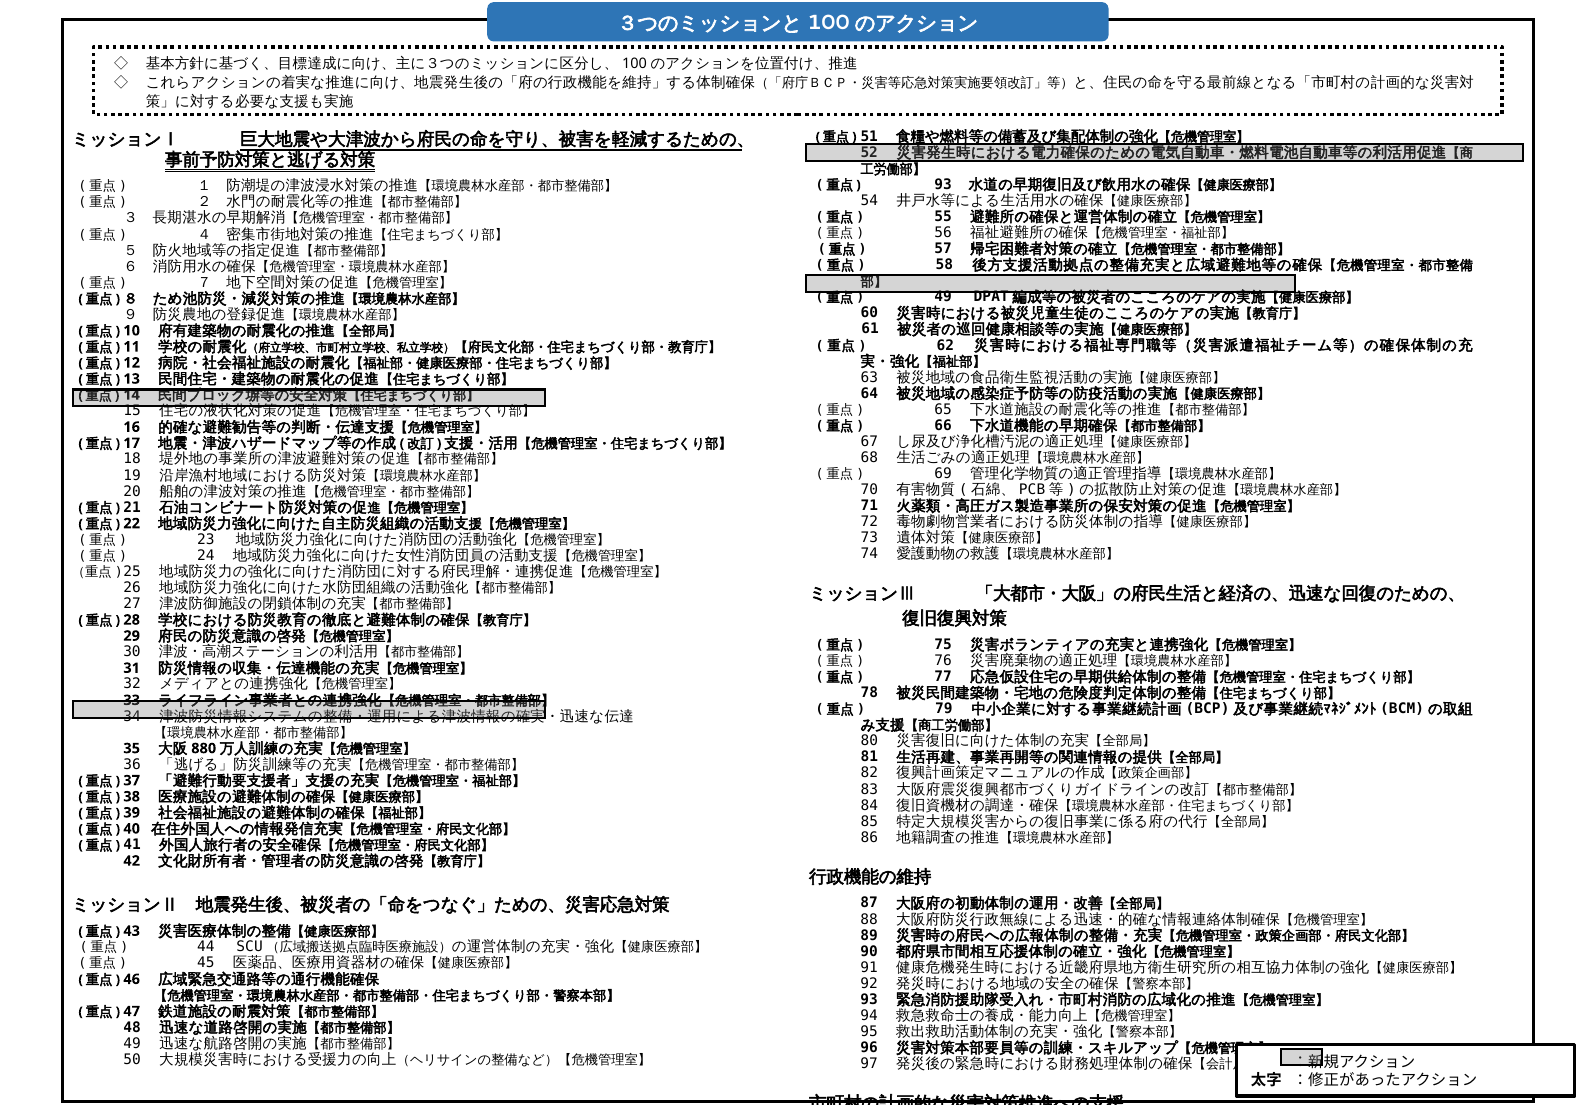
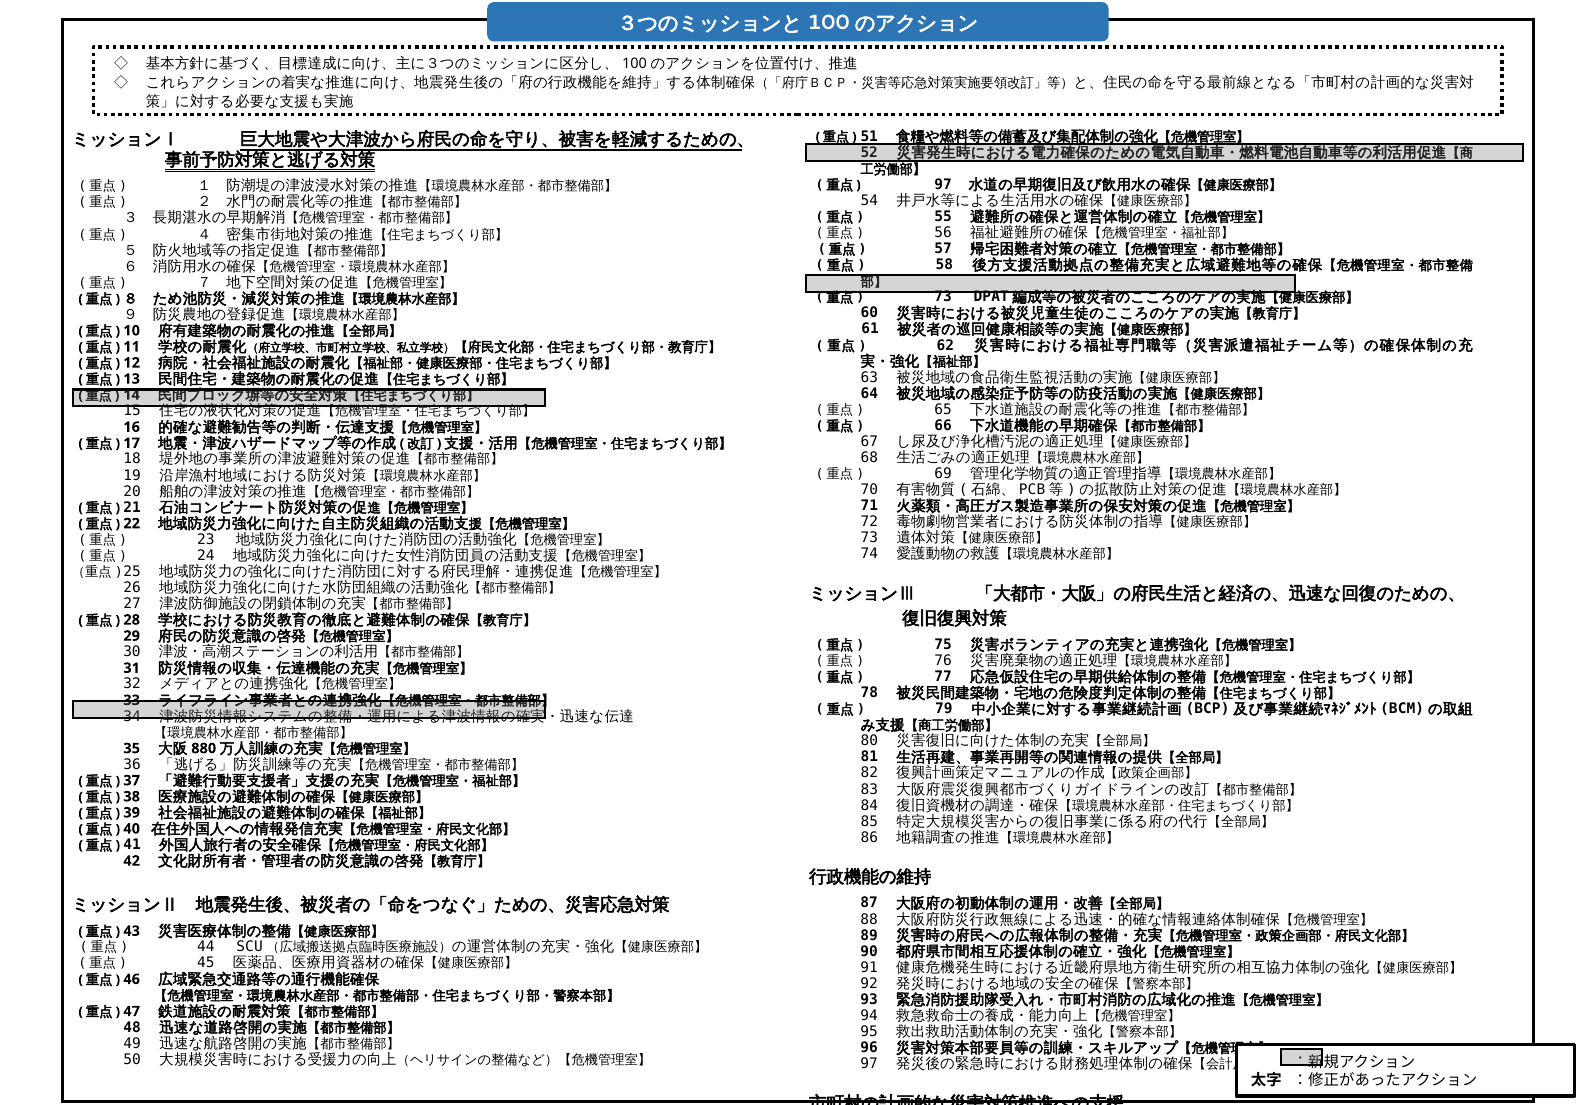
93: 93 -> 97 (943, 185)
49: 49 -> 73 (943, 297)
